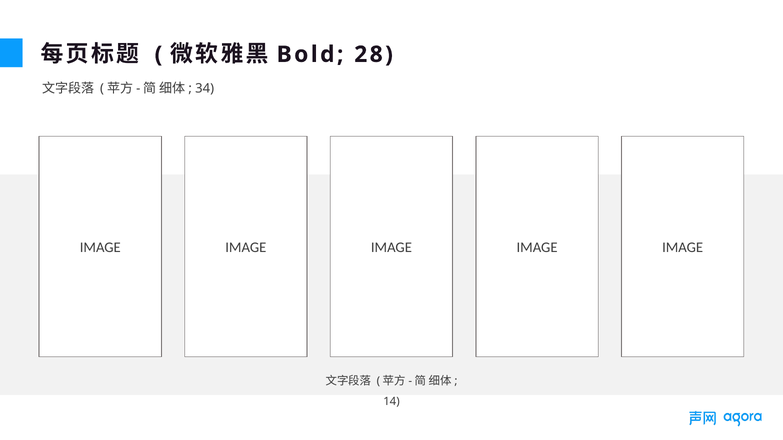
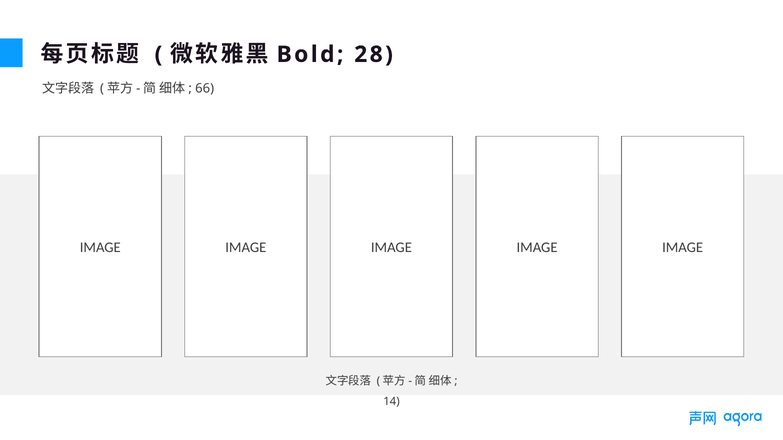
34: 34 -> 66 (205, 89)
